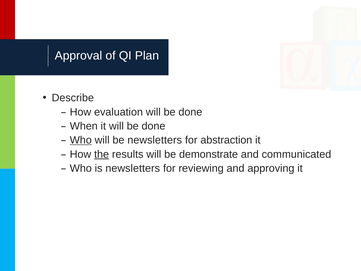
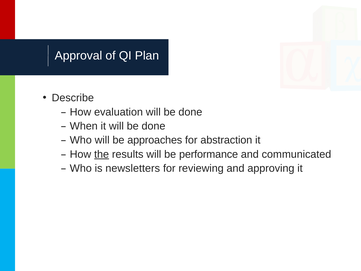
Who underline: present -> none (81, 140)
be newsletters: newsletters -> approaches (155, 140)
demonstrate: demonstrate -> performance (209, 154)
